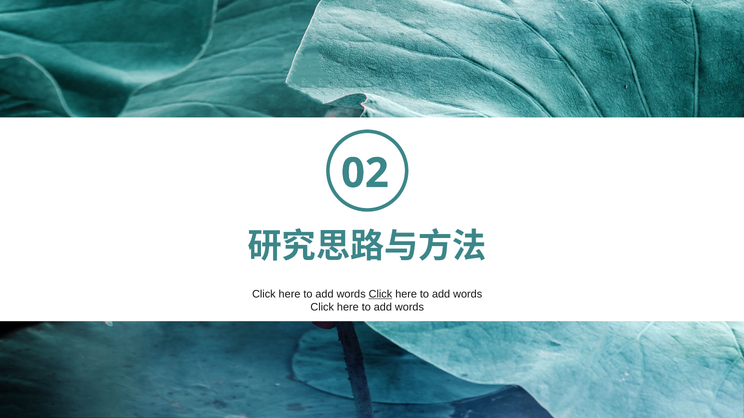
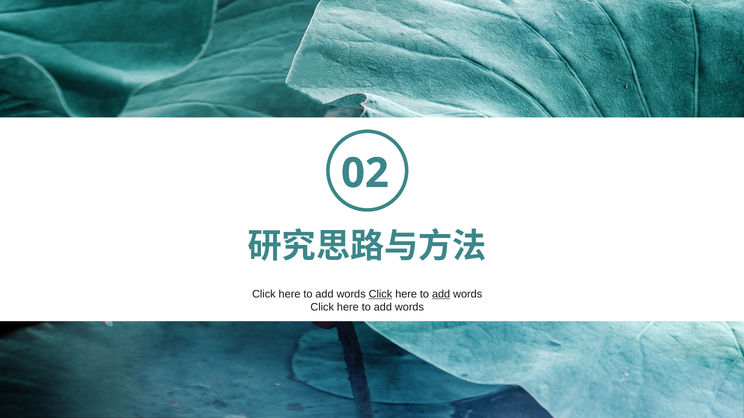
add underline: none -> present (441, 294)
